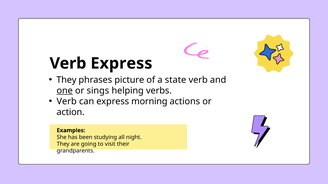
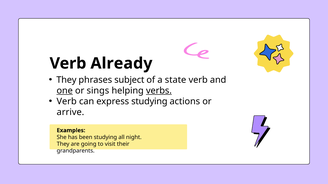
Verb Express: Express -> Already (121, 64)
picture: picture -> subject (129, 80)
verbs underline: none -> present (159, 91)
express morning: morning -> studying (149, 102)
action: action -> arrive (70, 113)
